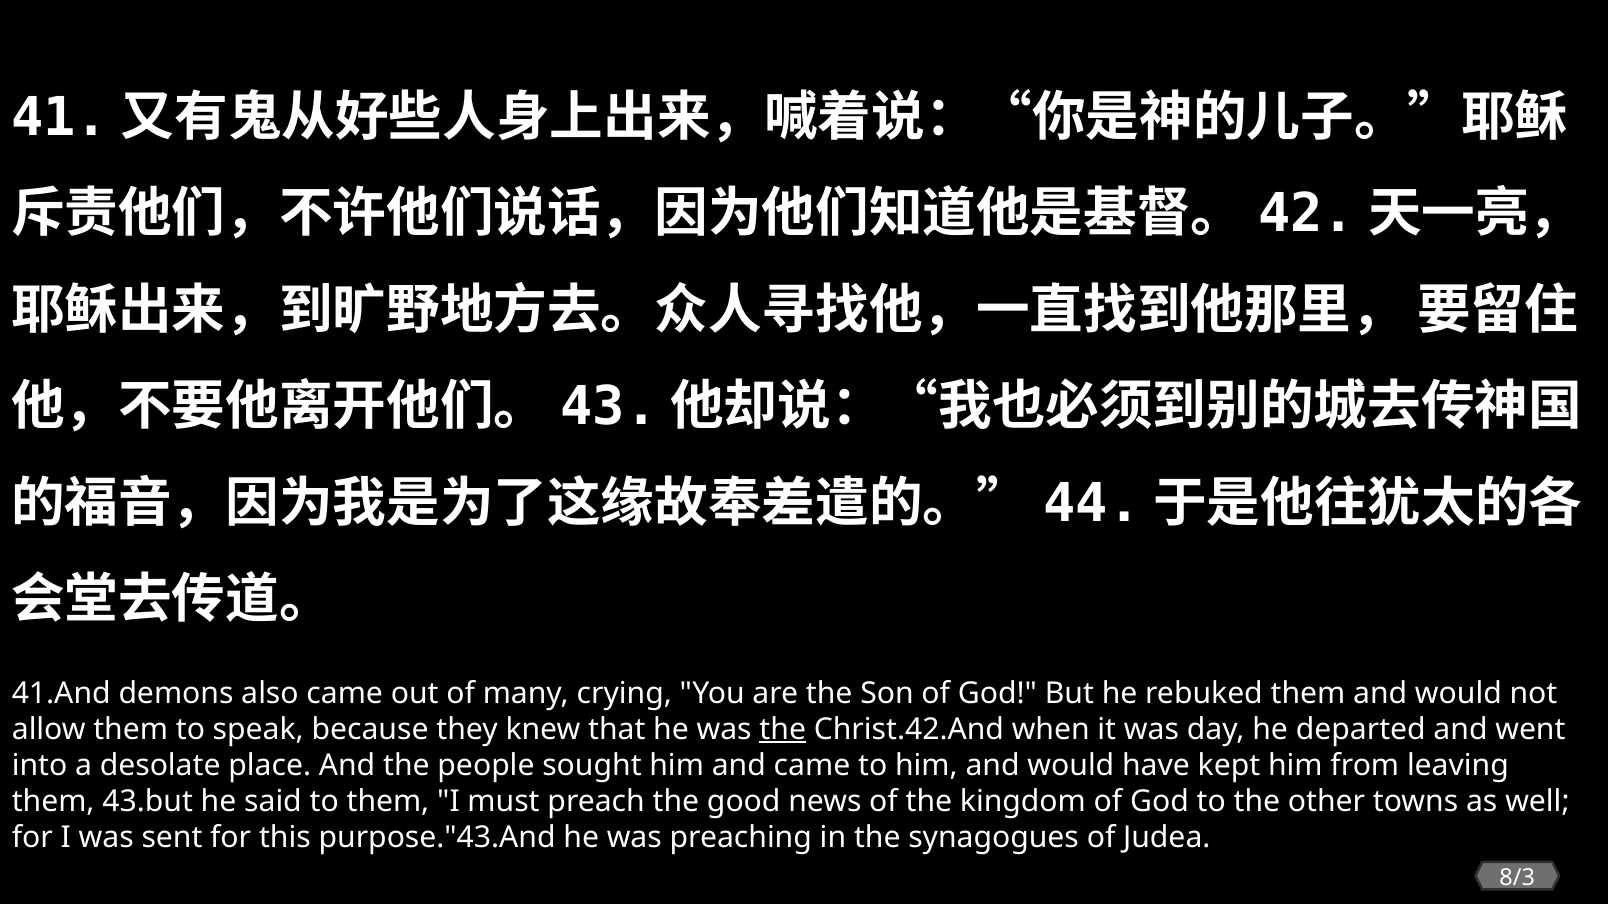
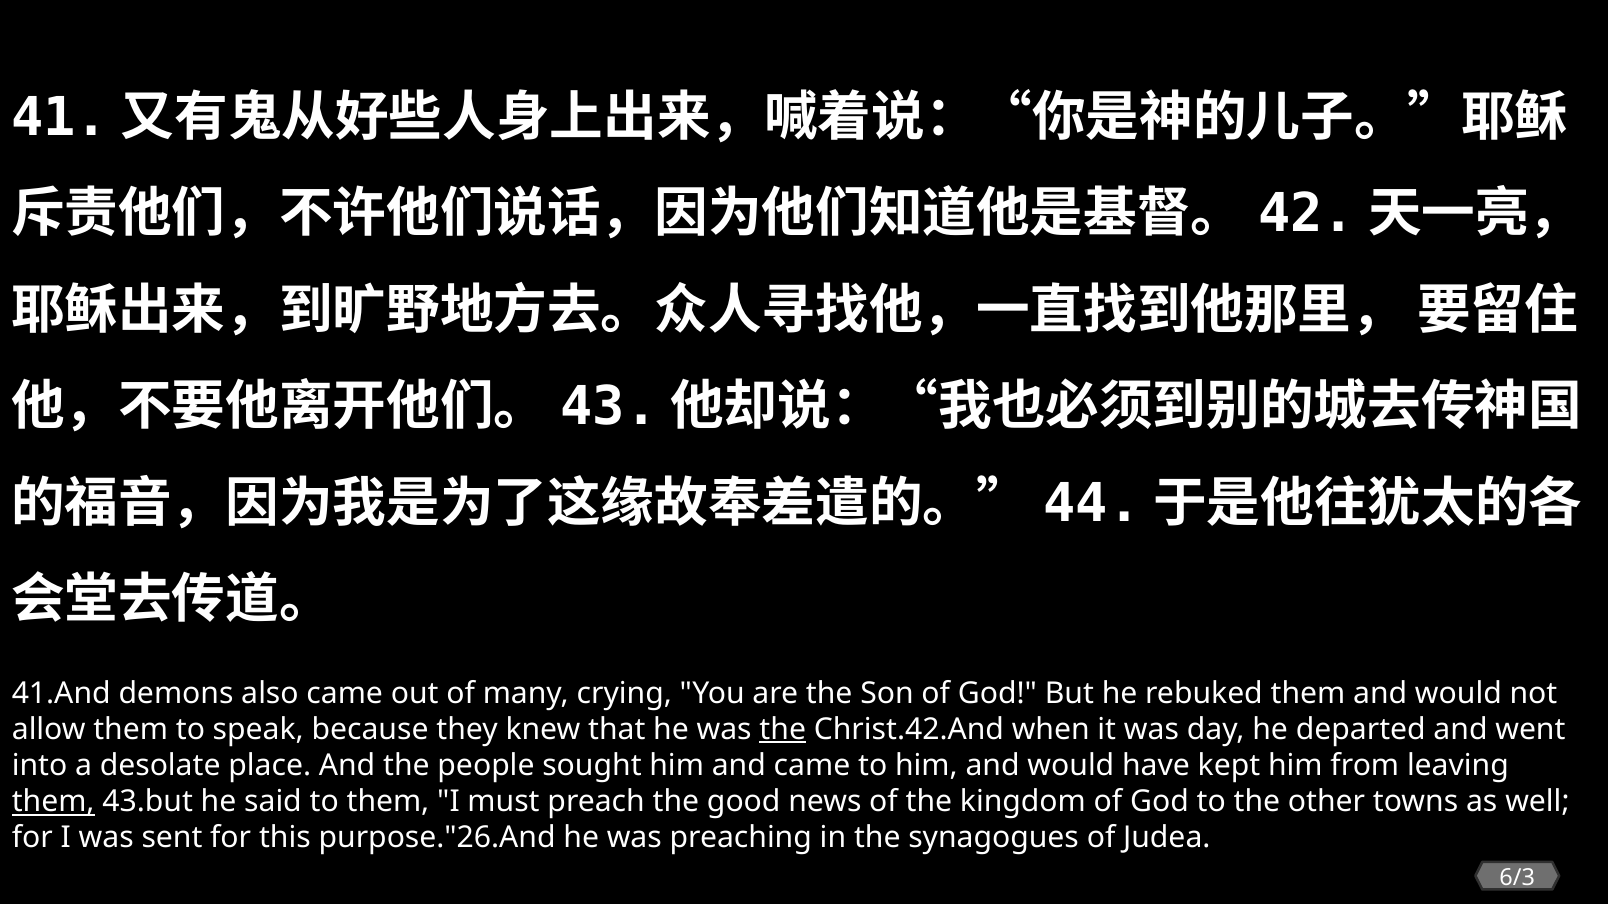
them underline: none -> present (53, 802)
purpose."43.And: purpose."43.And -> purpose."26.And (437, 838)
8/3: 8/3 -> 6/3 (1517, 878)
